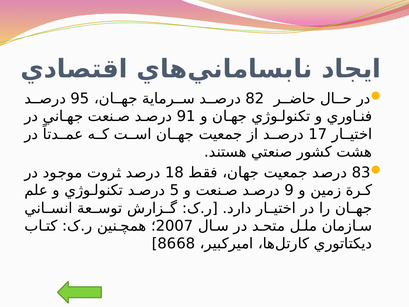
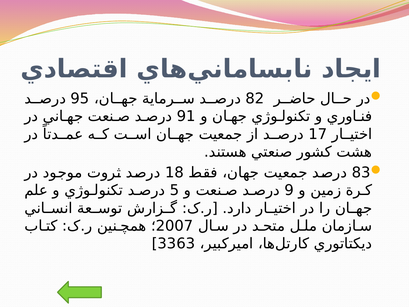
8668: 8668 -> 3363 (176, 244)
